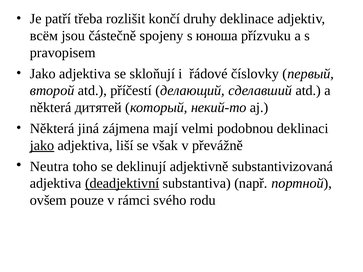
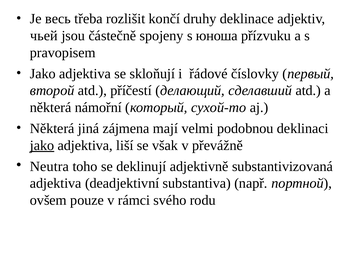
patří: patří -> весь (58, 19)
всём: всём -> чьей (44, 36)
дитятей: дитятей -> námořní (98, 108)
некий-то: некий-то -> сухой-то (219, 108)
deadjektivní underline: present -> none (122, 183)
